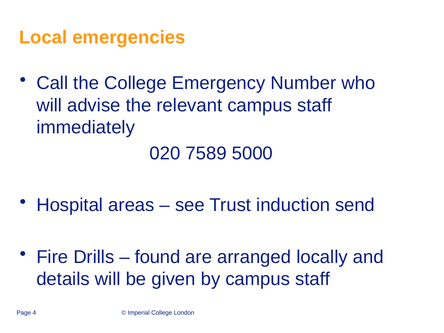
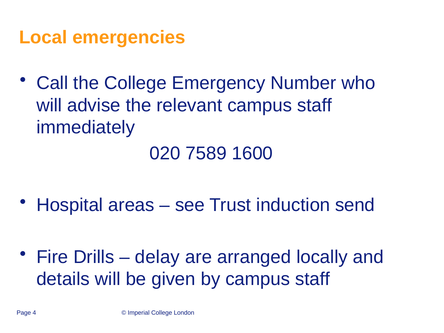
5000: 5000 -> 1600 (252, 153)
found: found -> delay (157, 257)
